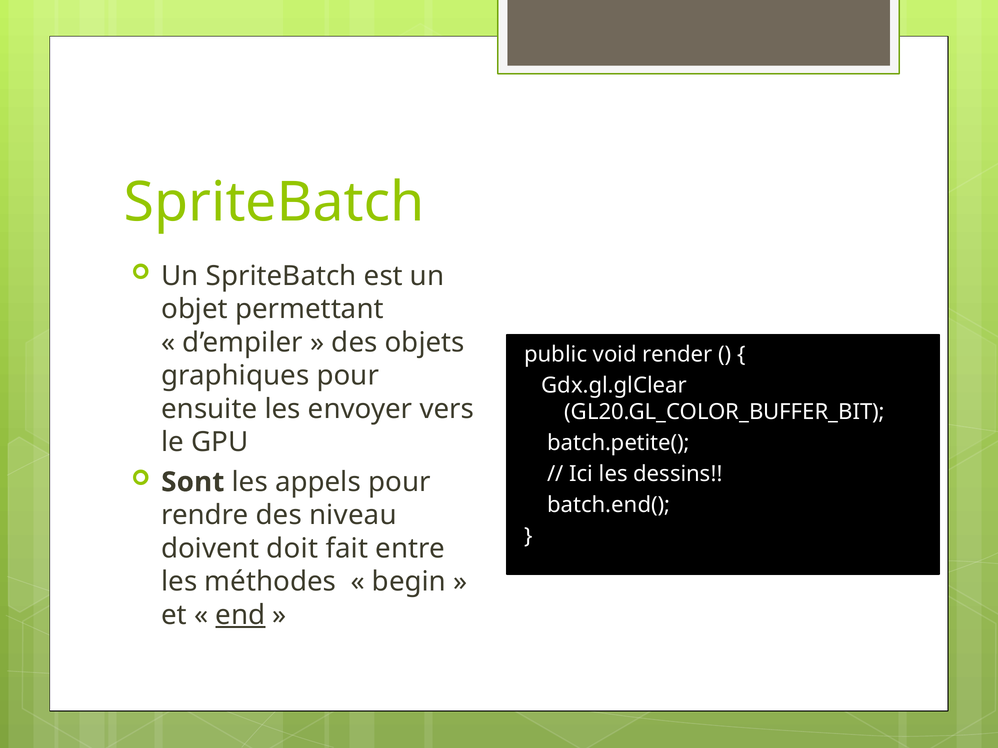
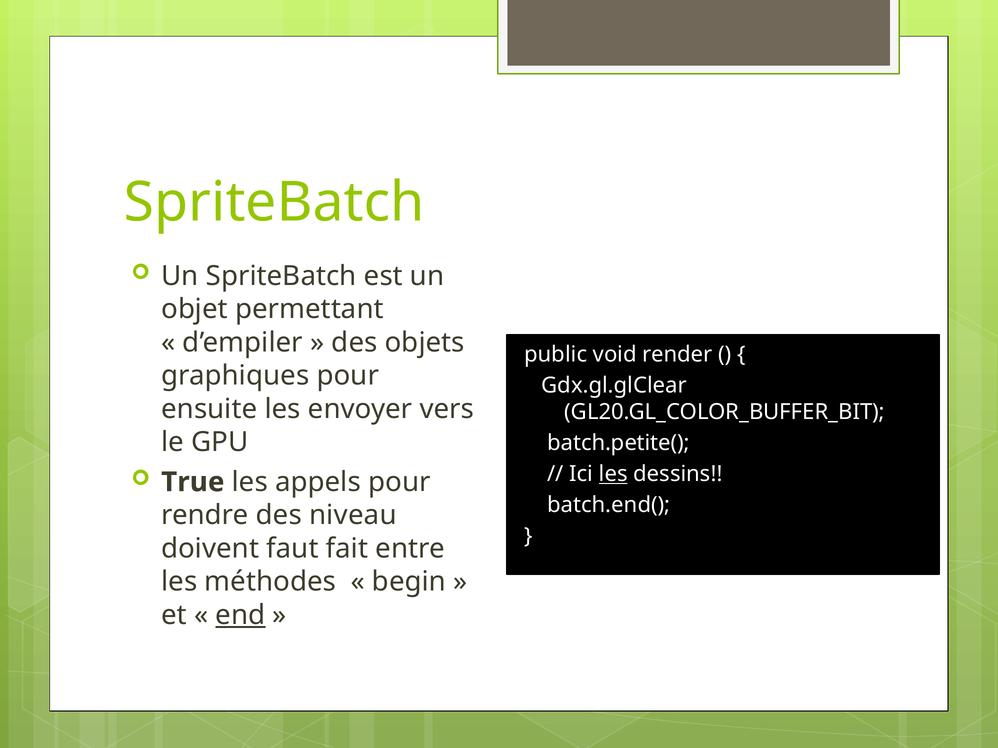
les underline: none -> present (613, 474)
Sont: Sont -> True (193, 482)
doit: doit -> faut (292, 549)
